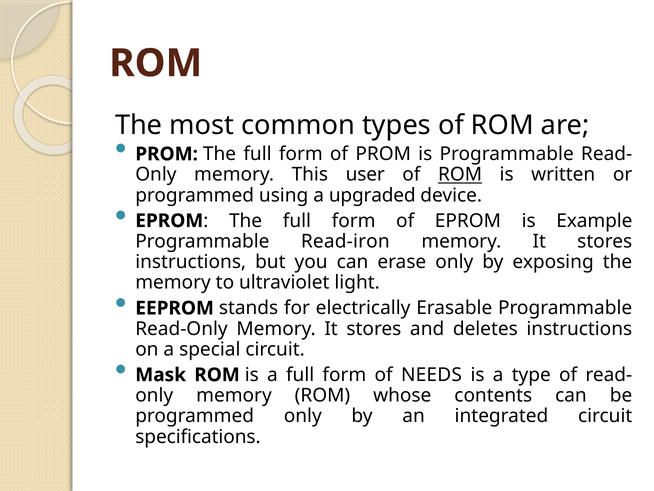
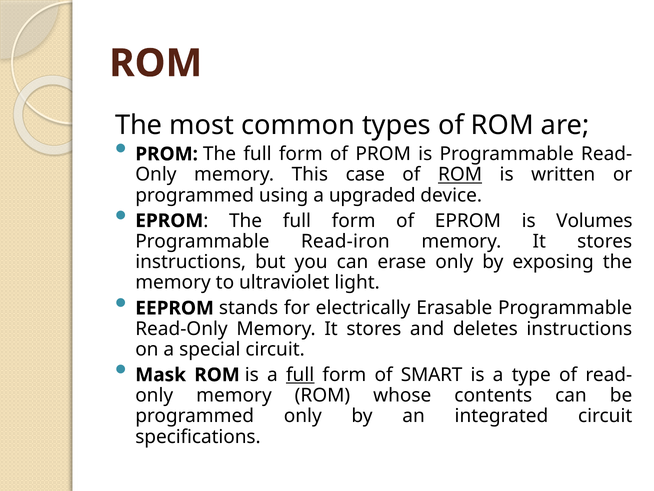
user: user -> case (365, 174)
Example: Example -> Volumes (594, 221)
full underline: none -> present (300, 375)
NEEDS: NEEDS -> SMART (432, 375)
